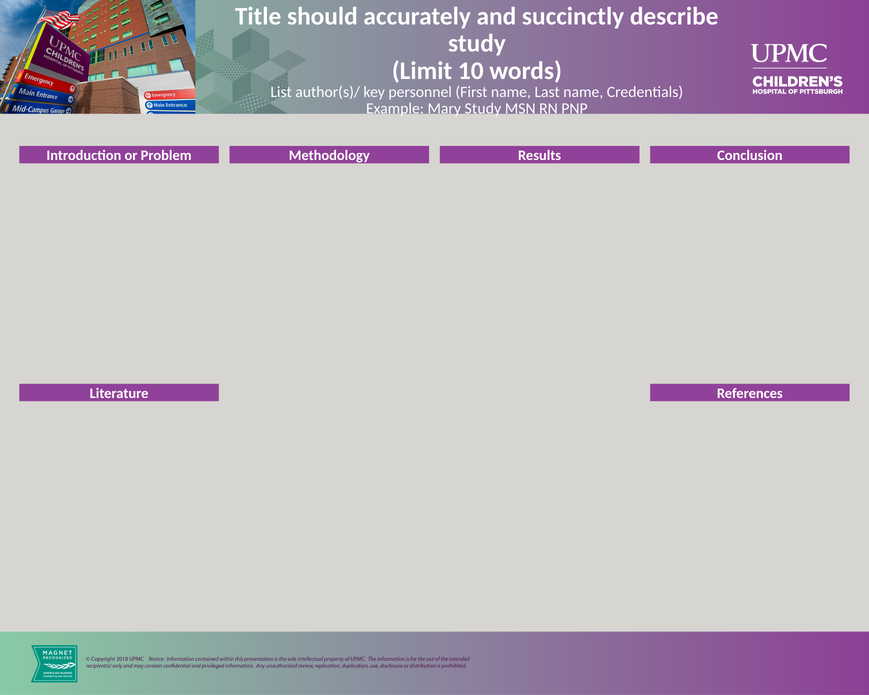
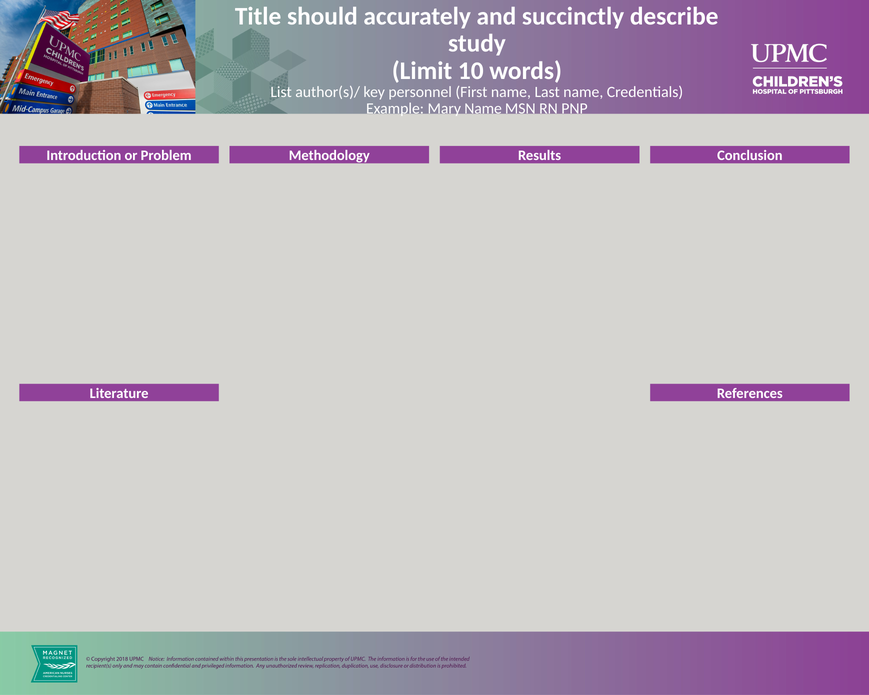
Mary Study: Study -> Name (483, 109)
